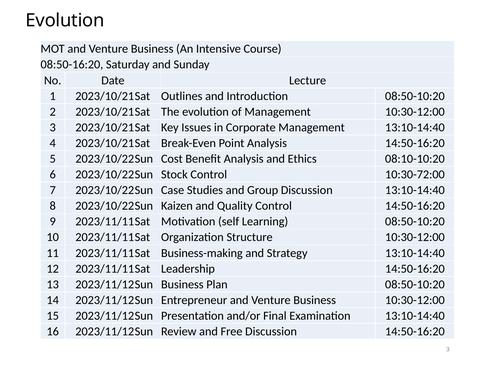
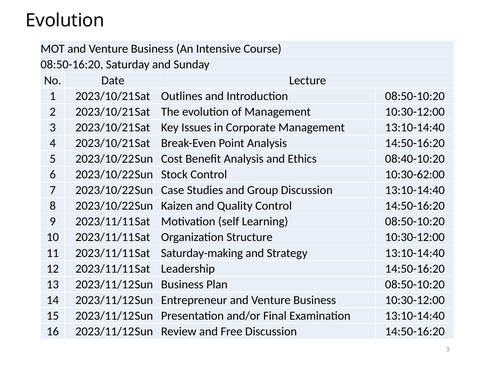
08:10-10:20: 08:10-10:20 -> 08:40-10:20 (415, 159)
10:30-72:00: 10:30-72:00 -> 10:30-62:00 (415, 174)
Business-making: Business-making -> Saturday-making (202, 253)
